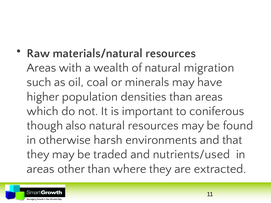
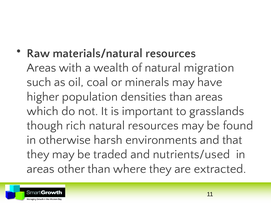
coniferous: coniferous -> grasslands (217, 111)
also: also -> rich (76, 126)
